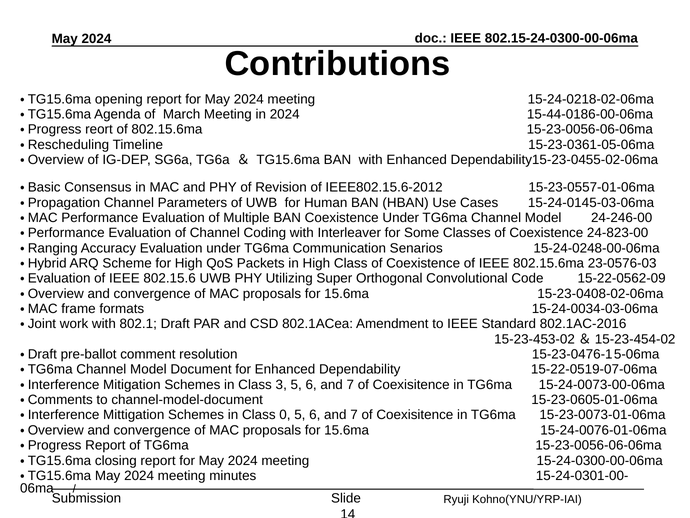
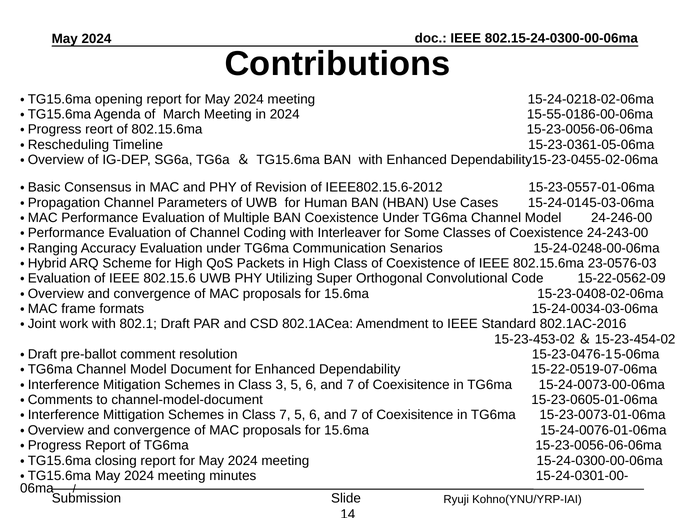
15-44-0186-00-06ma: 15-44-0186-00-06ma -> 15-55-0186-00-06ma (590, 114)
24-823-00: 24-823-00 -> 24-243-00 (618, 233)
Class 0: 0 -> 7 (285, 415)
